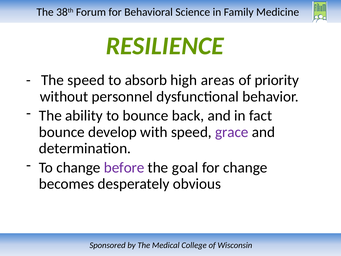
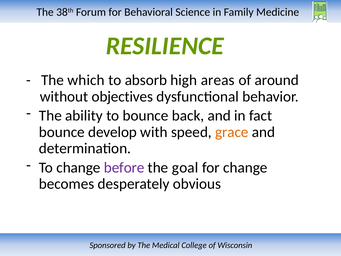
The speed: speed -> which (86, 80)
priority: priority -> around (277, 80)
personnel: personnel -> objectives (122, 96)
grace colour: purple -> orange (232, 132)
